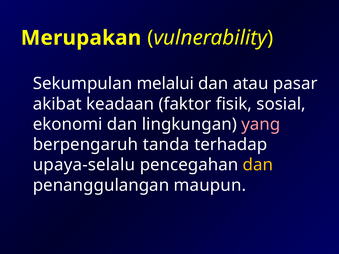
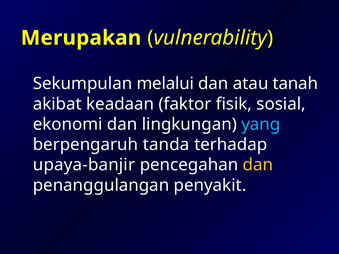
pasar: pasar -> tanah (295, 84)
yang colour: pink -> light blue (261, 124)
upaya-selalu: upaya-selalu -> upaya-banjir (84, 165)
maupun: maupun -> penyakit (210, 185)
